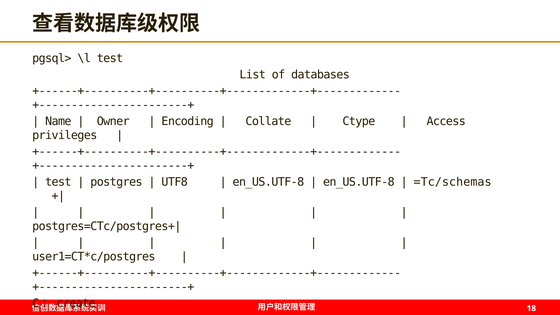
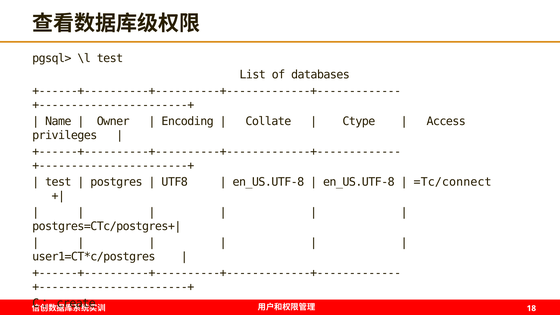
=Tc/schemas: =Tc/schemas -> =Tc/connect (453, 182)
